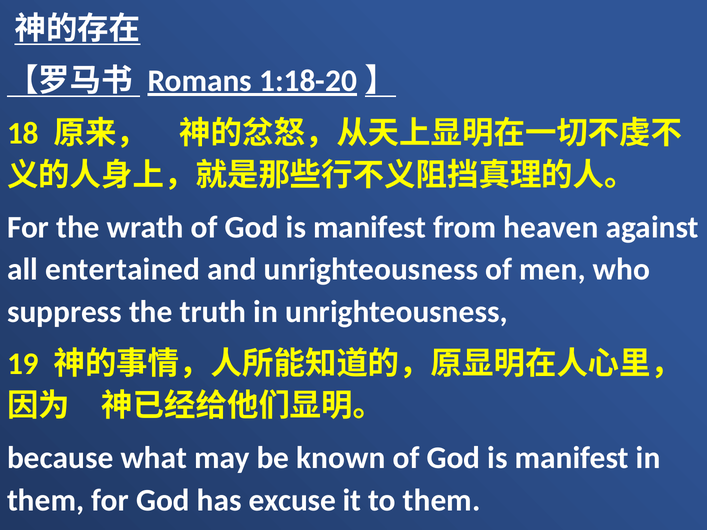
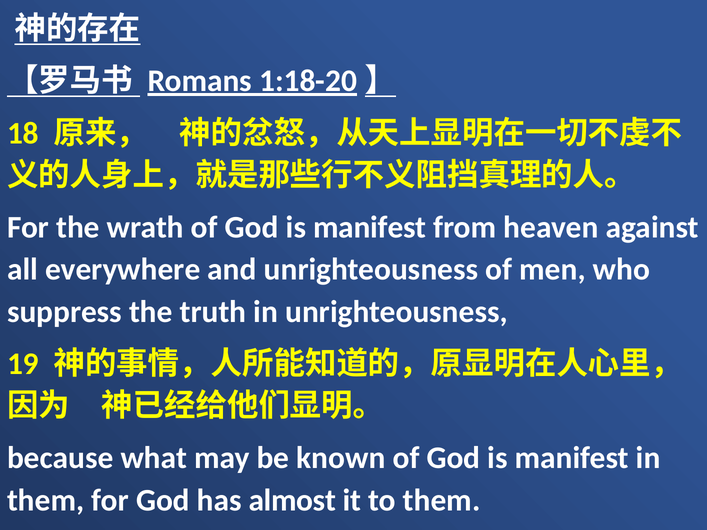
entertained: entertained -> everywhere (123, 270)
excuse: excuse -> almost (292, 500)
